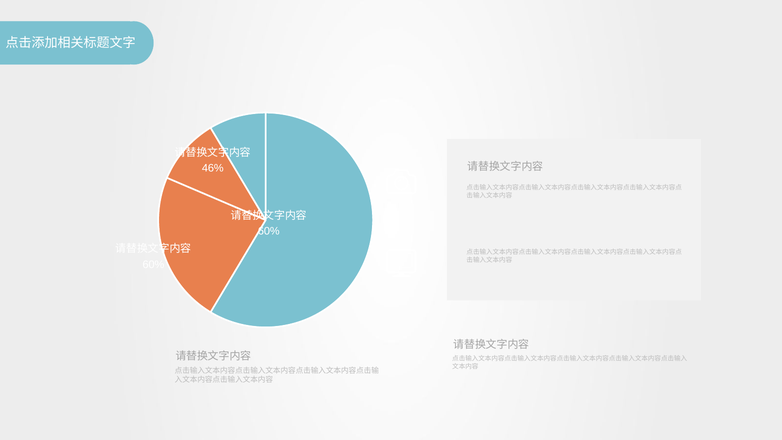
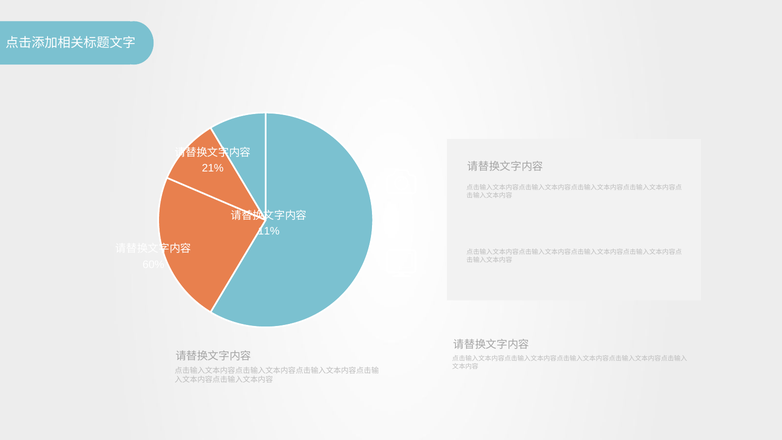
46%: 46% -> 21% (213, 168)
60%: 60% -> 11% (269, 231)
